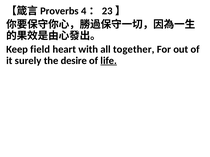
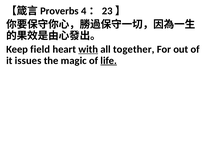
with underline: none -> present (88, 49)
surely: surely -> issues (28, 61)
desire: desire -> magic (74, 61)
